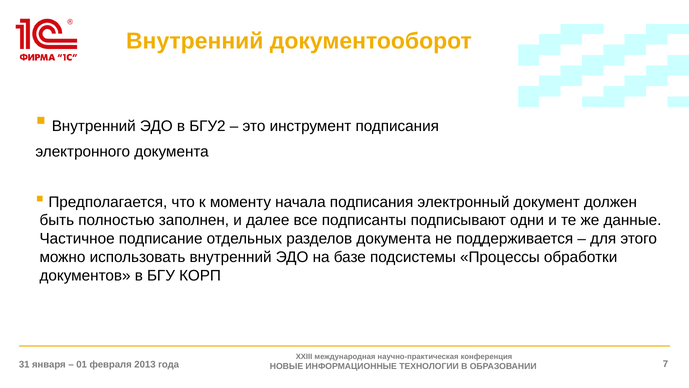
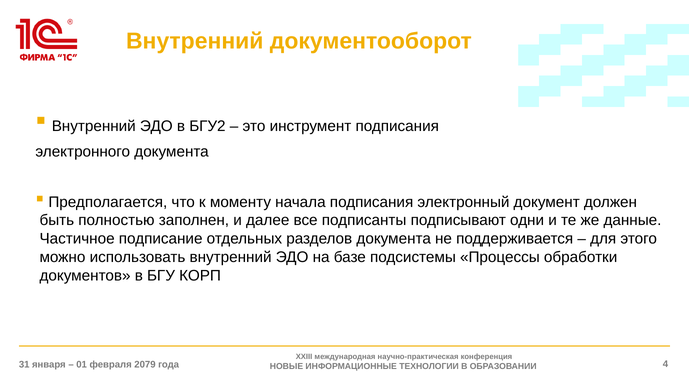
2013: 2013 -> 2079 (145, 364)
7: 7 -> 4 (665, 364)
